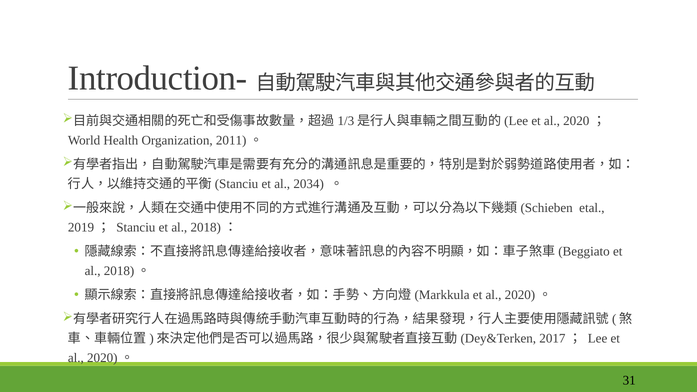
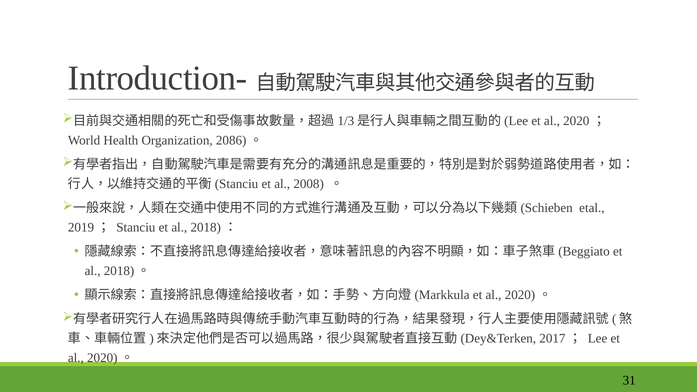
2011: 2011 -> 2086 (231, 140)
2034: 2034 -> 2008 (309, 184)
